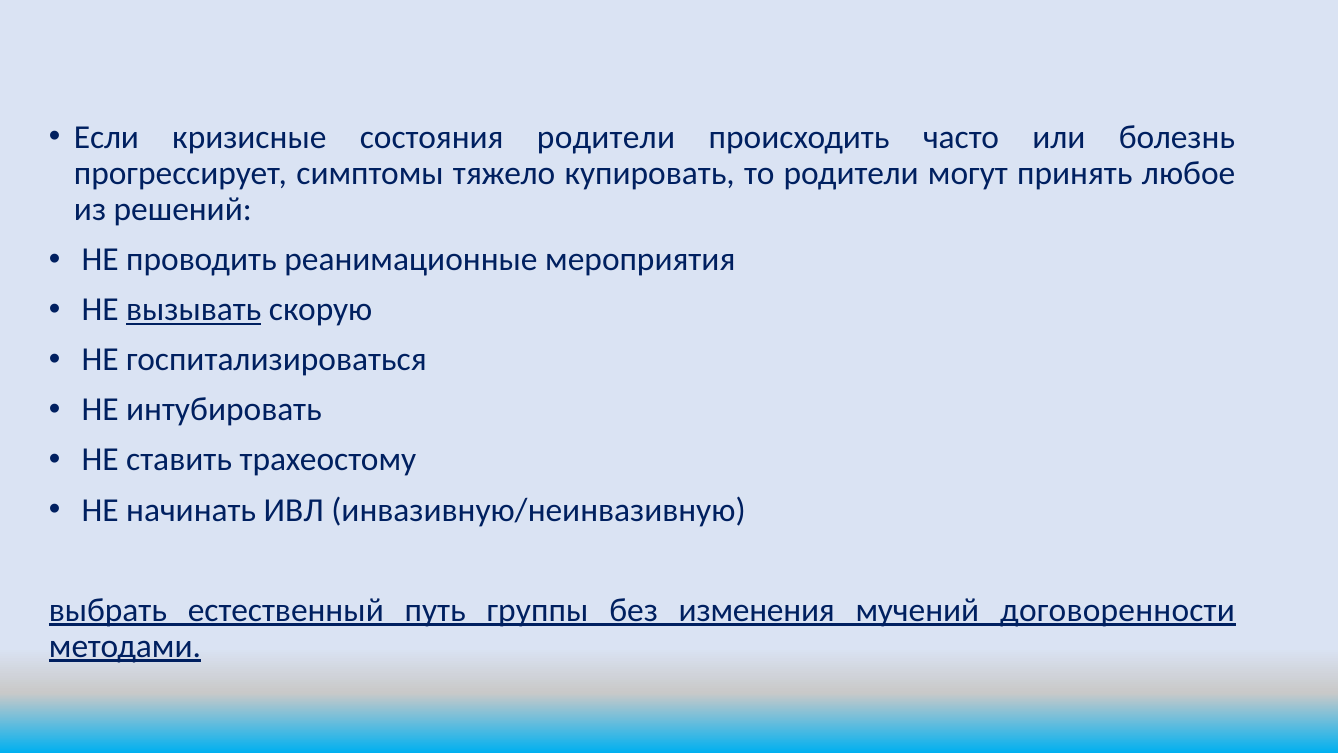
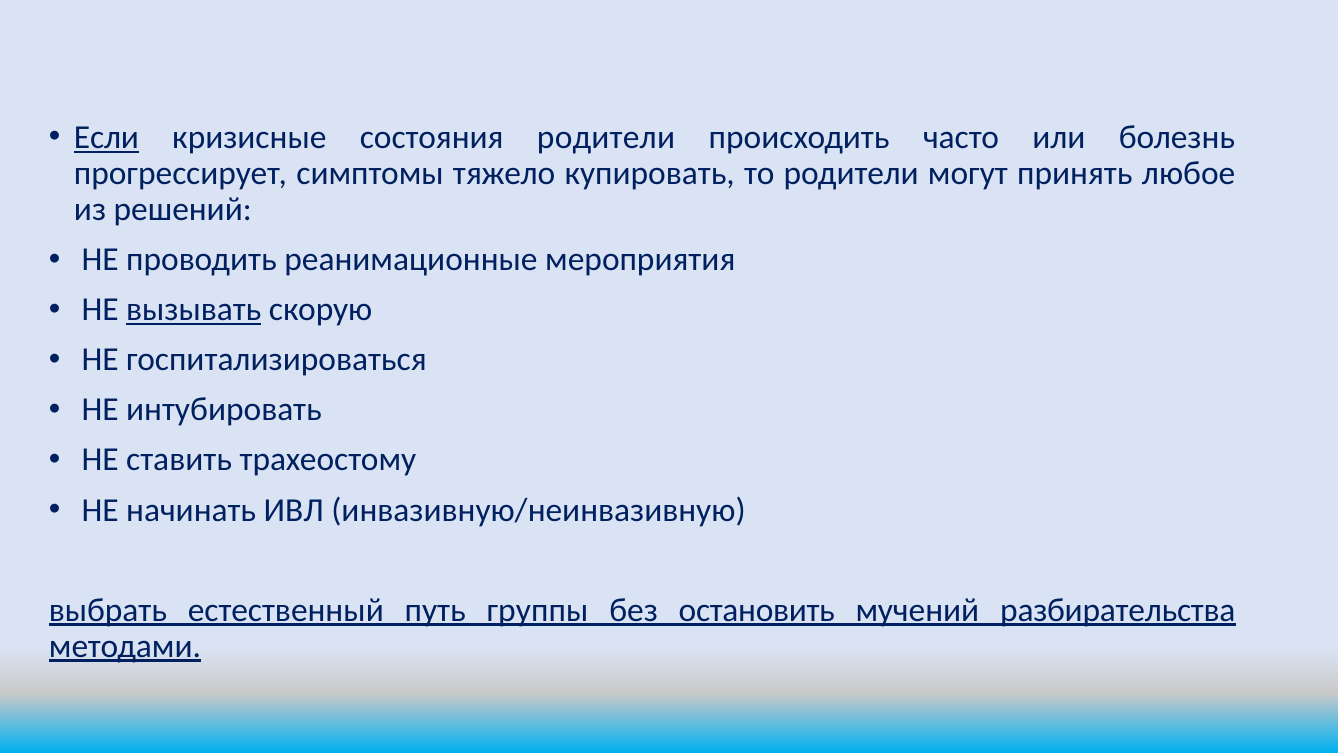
Если underline: none -> present (106, 137)
изменения: изменения -> остановить (757, 610)
договоренности: договоренности -> разбирательства (1118, 610)
